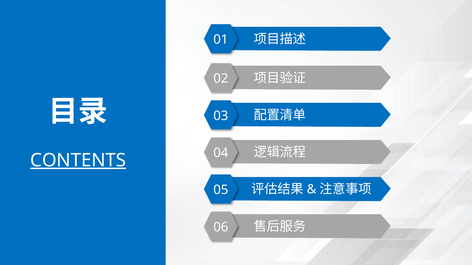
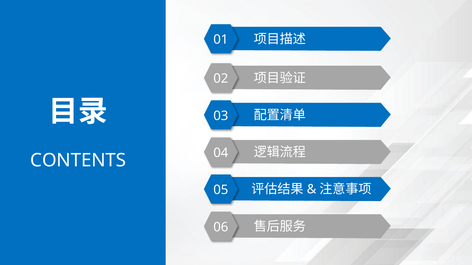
CONTENTS underline: present -> none (78, 161)
